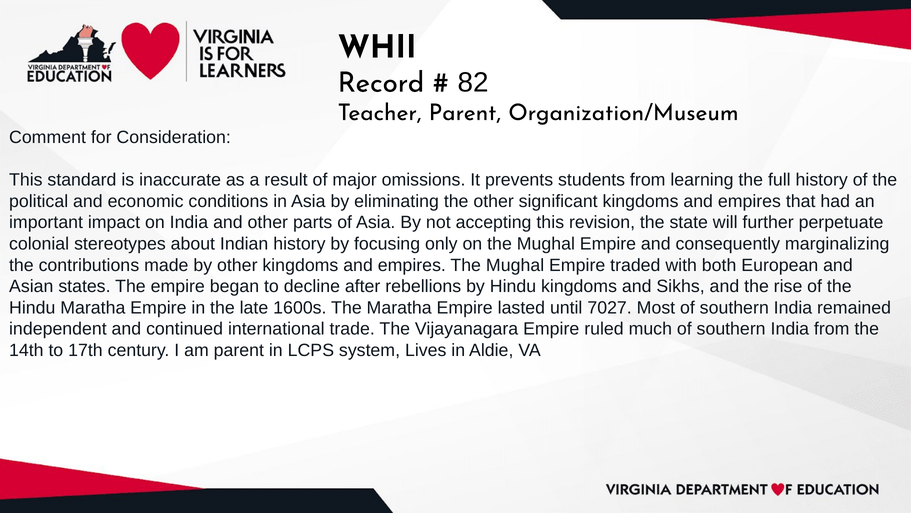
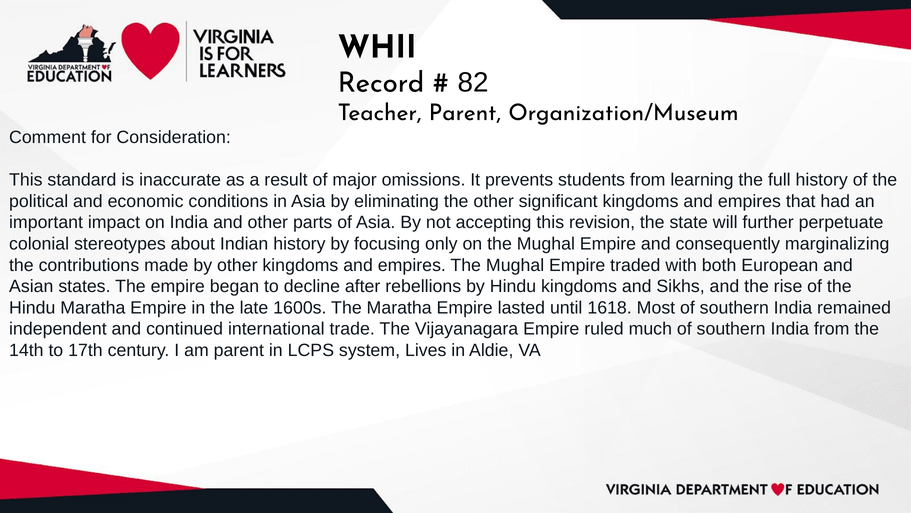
7027: 7027 -> 1618 (610, 307)
